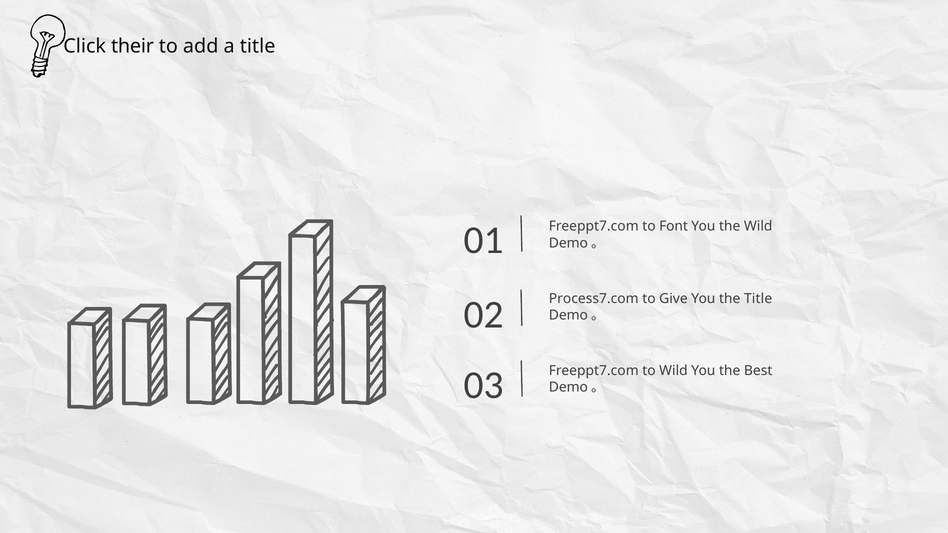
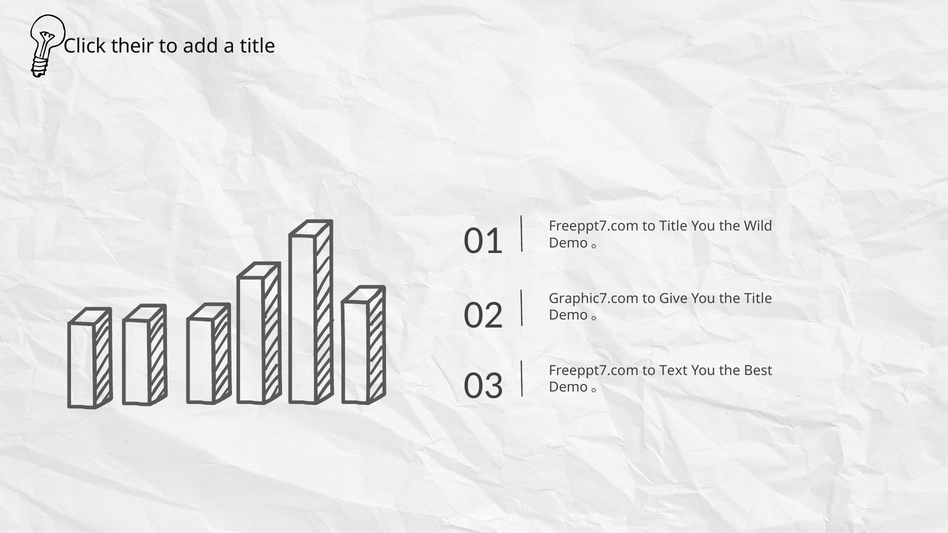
to Font: Font -> Title (673, 226)
Process7.com: Process7.com -> Graphic7.com (594, 299)
to Wild: Wild -> Text (673, 371)
